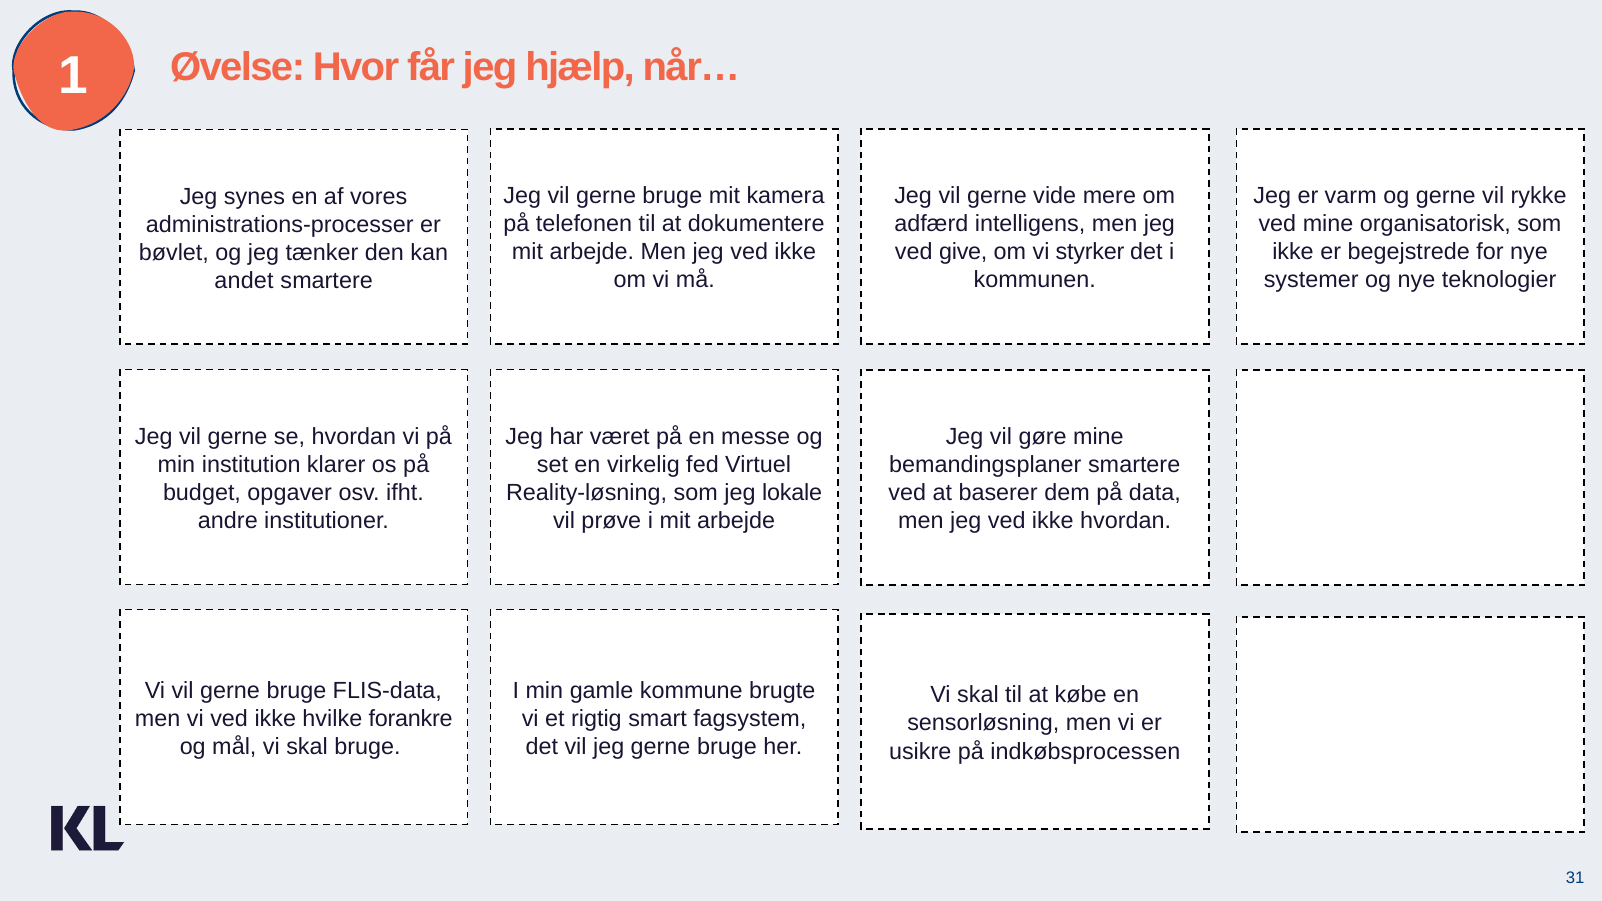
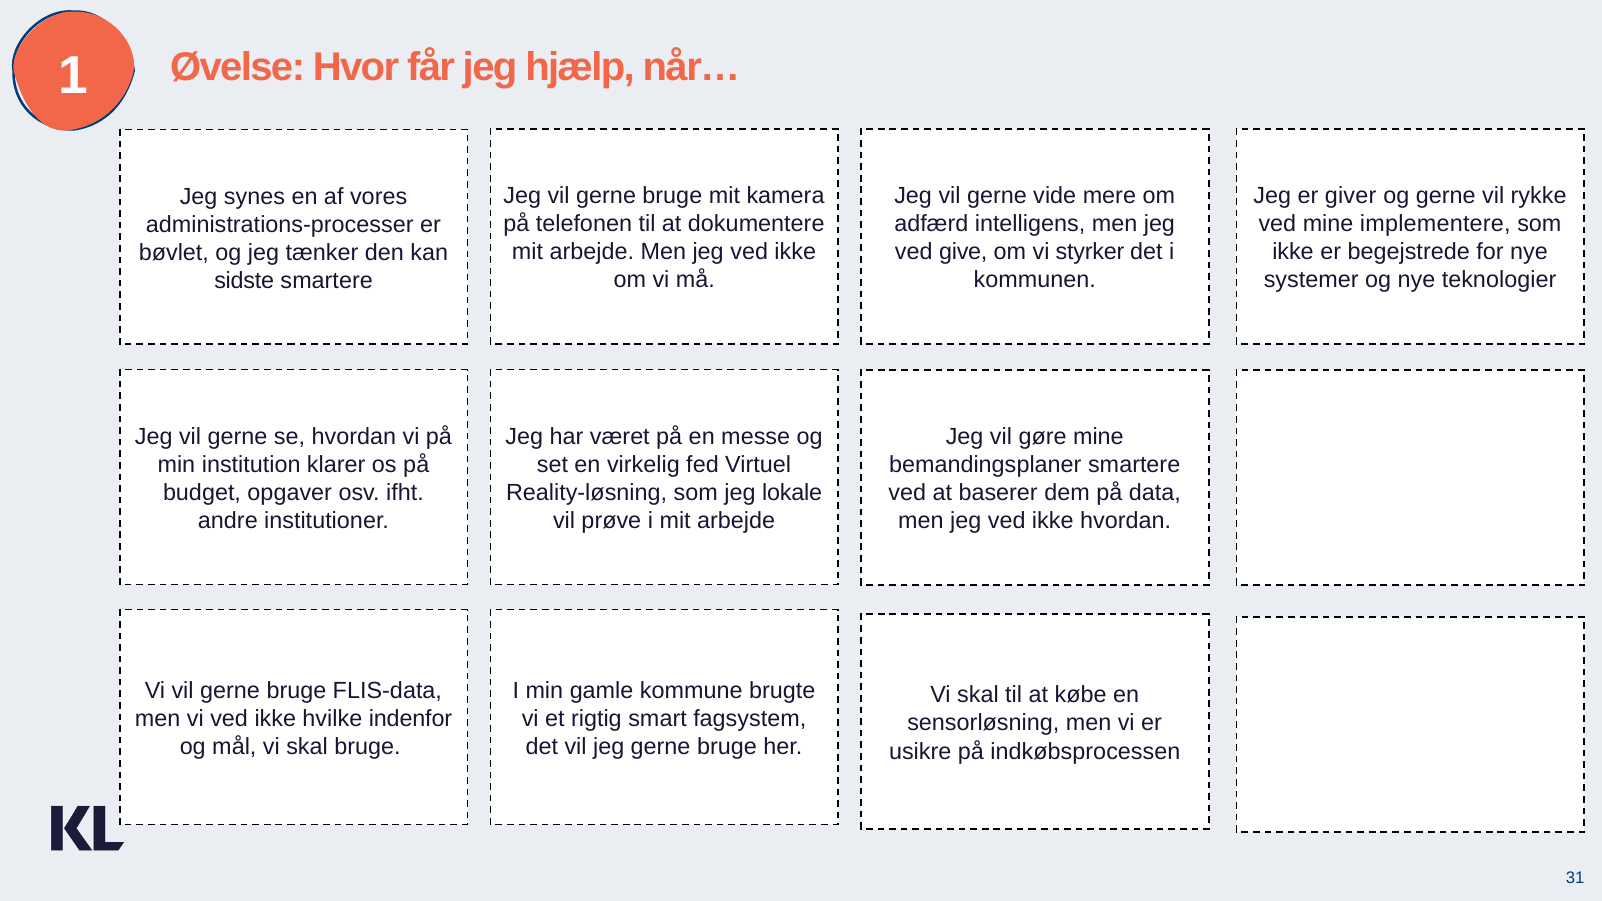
varm: varm -> giver (1351, 196)
organisatorisk: organisatorisk -> implementere (1435, 224)
andet: andet -> sidste (244, 281)
forankre: forankre -> indenfor (411, 719)
